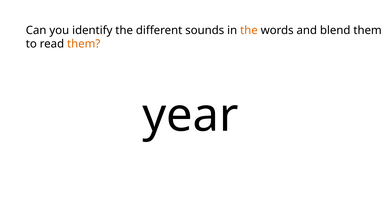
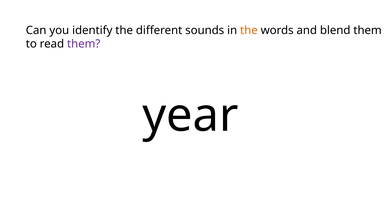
them colour: orange -> purple (84, 44)
